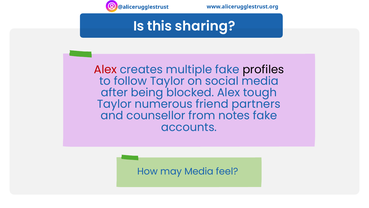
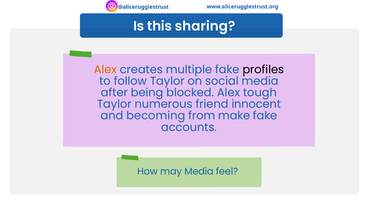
Alex colour: red -> orange (105, 69)
partners: partners -> innocent (256, 104)
counsellor: counsellor -> becoming (156, 115)
notes: notes -> make (234, 115)
